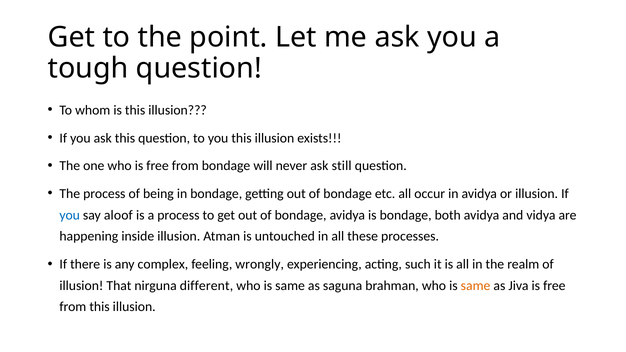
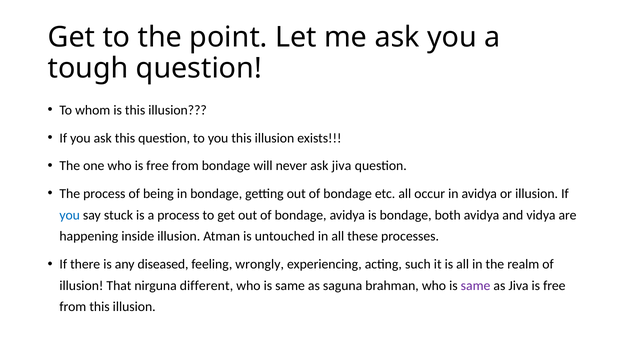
ask still: still -> jiva (342, 166)
aloof: aloof -> stuck (118, 215)
complex: complex -> diseased (163, 264)
same colour: orange -> purple (476, 286)
